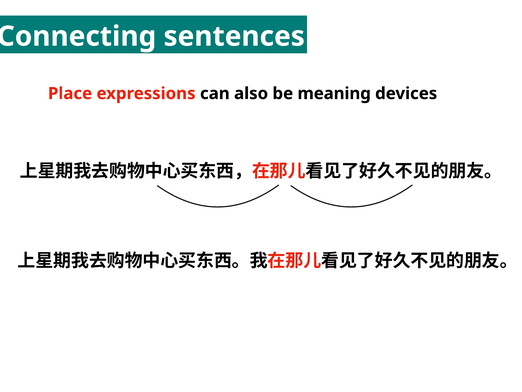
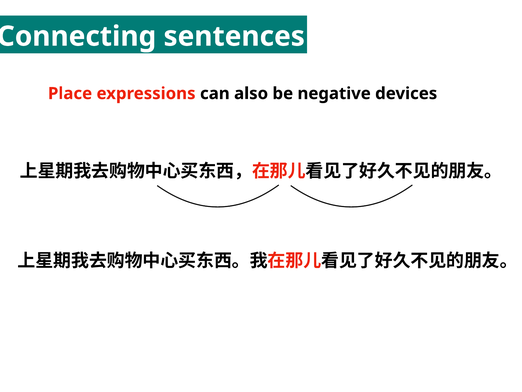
meaning: meaning -> negative (334, 93)
